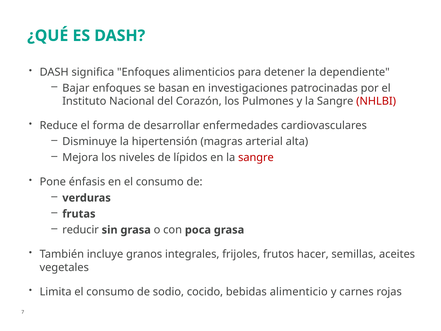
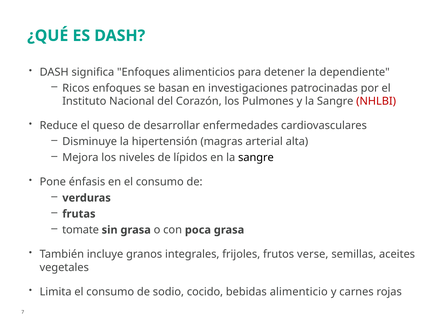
Bajar: Bajar -> Ricos (76, 88)
forma: forma -> queso (109, 126)
sangre colour: red -> black (256, 158)
reducir: reducir -> tomate (81, 230)
hacer: hacer -> verse (313, 254)
